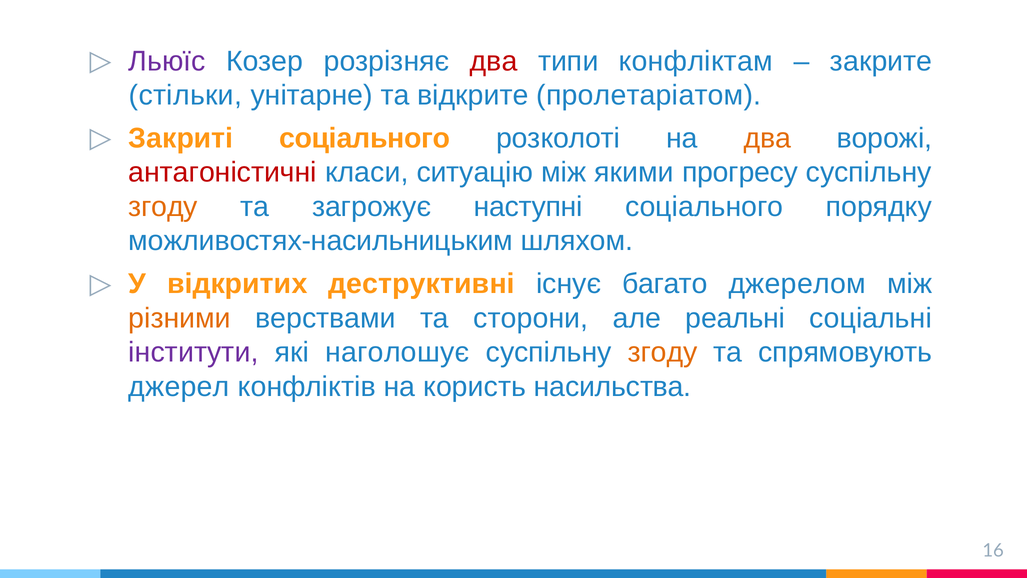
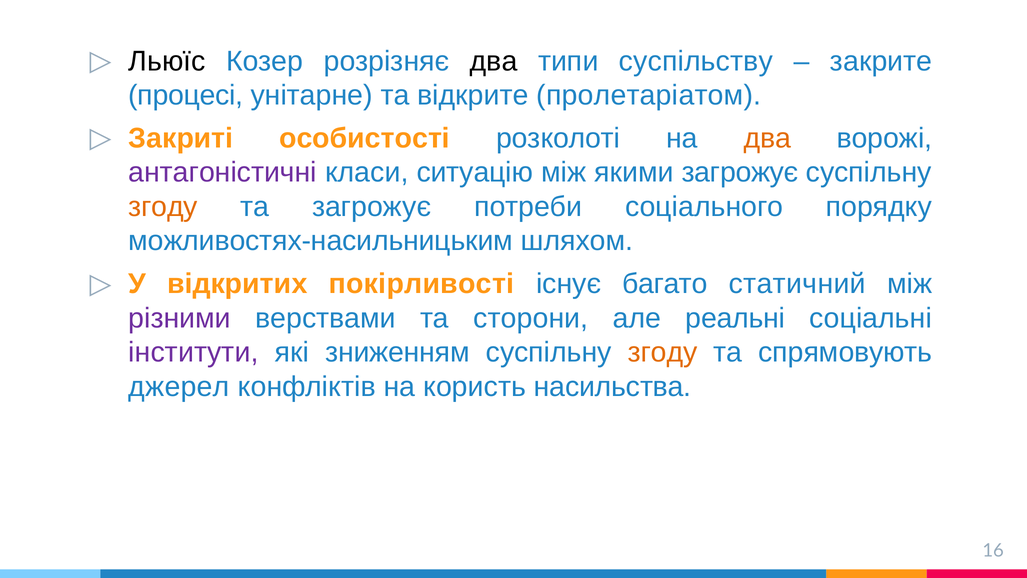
Льюїс colour: purple -> black (167, 61)
два colour: red -> black (494, 61)
конфліктам: конфліктам -> суспільству (696, 61)
стільки: стільки -> процесі (186, 95)
Закриті соціального: соціального -> особистості (365, 138)
антагоністичні colour: red -> purple (223, 172)
якими прогресу: прогресу -> загрожує (740, 172)
наступні: наступні -> потреби (528, 207)
деструктивні: деструктивні -> покірливості (421, 284)
джерелом: джерелом -> статичний (797, 284)
різними colour: orange -> purple (180, 318)
наголошує: наголошує -> зниженням (397, 352)
